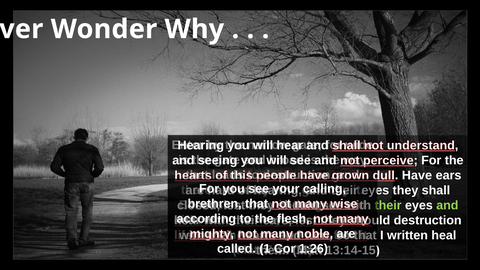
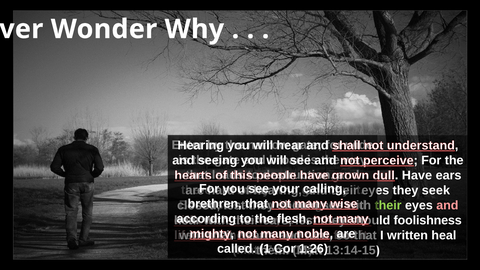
they shall: shall -> seek (436, 190)
and colour: light green -> pink (447, 205)
destruction: destruction -> foolishness (428, 220)
